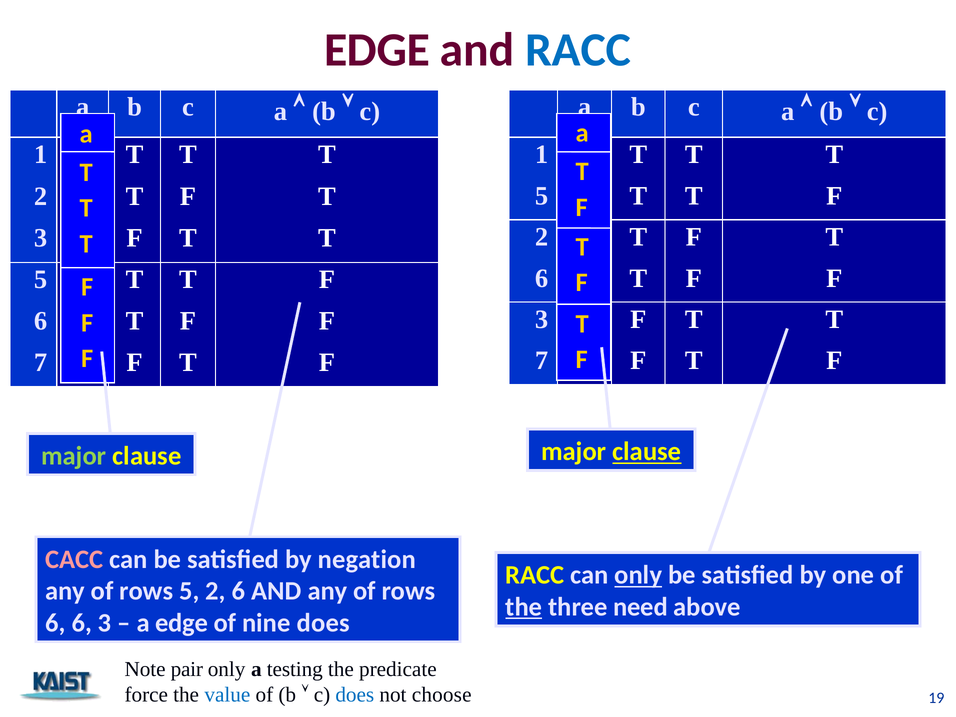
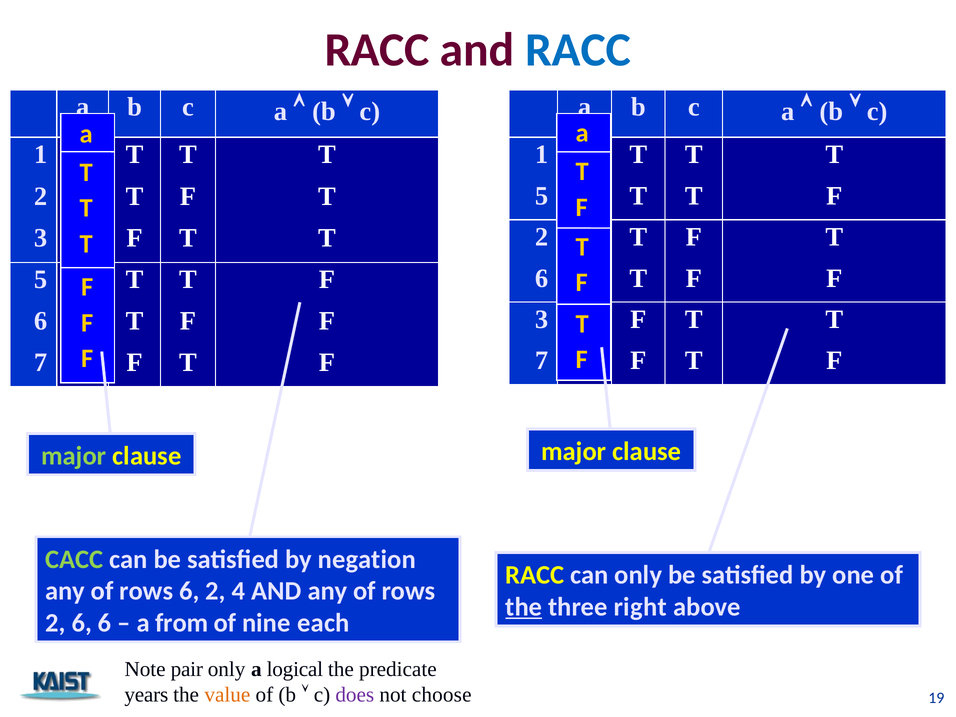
EDGE: EDGE -> RACC (377, 50)
clause underline: present -> none (647, 452)
CACC colour: pink -> light green (74, 559)
only underline: present -> none (638, 575)
rows 5: 5 -> 6 (189, 591)
2 6: 6 -> 4 (238, 591)
need: need -> right (640, 607)
6: 6 -> 2 (55, 623)
6 3: 3 -> 6 (105, 623)
a edge: edge -> from (182, 623)
nine does: does -> each (323, 623)
testing: testing -> logical (295, 669)
force: force -> years (146, 695)
value colour: blue -> orange (227, 695)
does colour: blue -> purple (355, 695)
